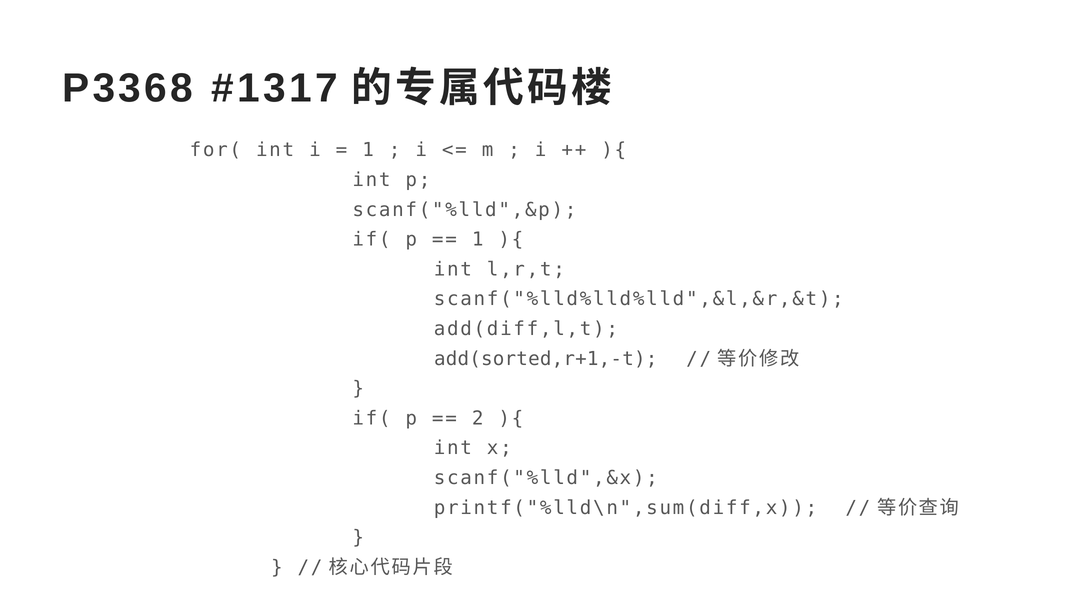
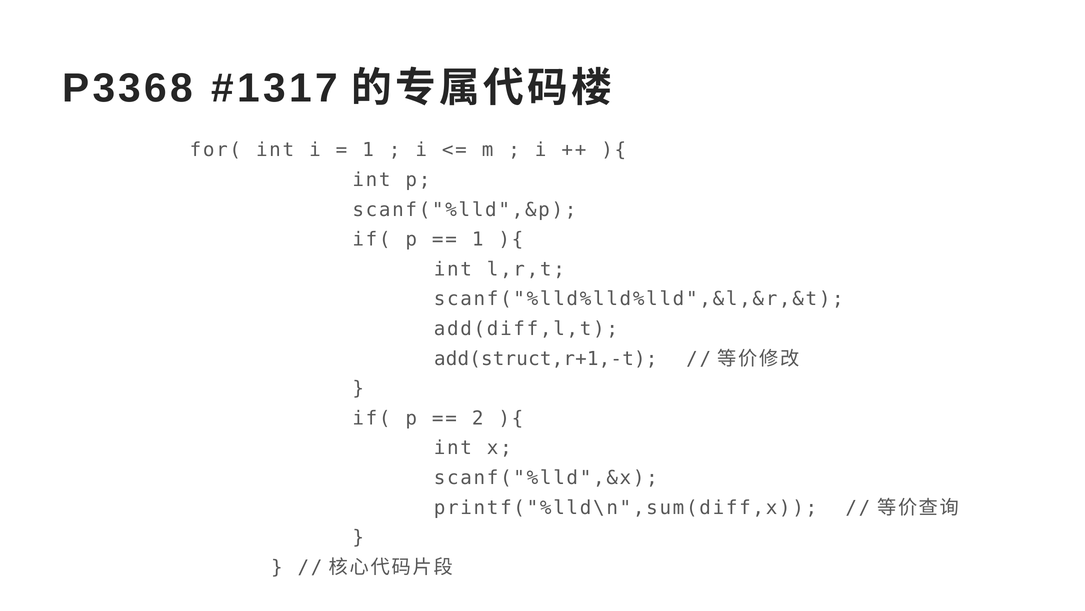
add(sorted,r+1,-t: add(sorted,r+1,-t -> add(struct,r+1,-t (546, 358)
